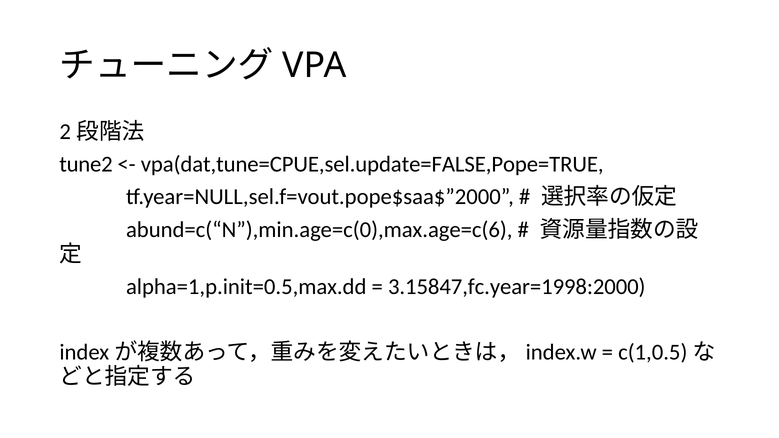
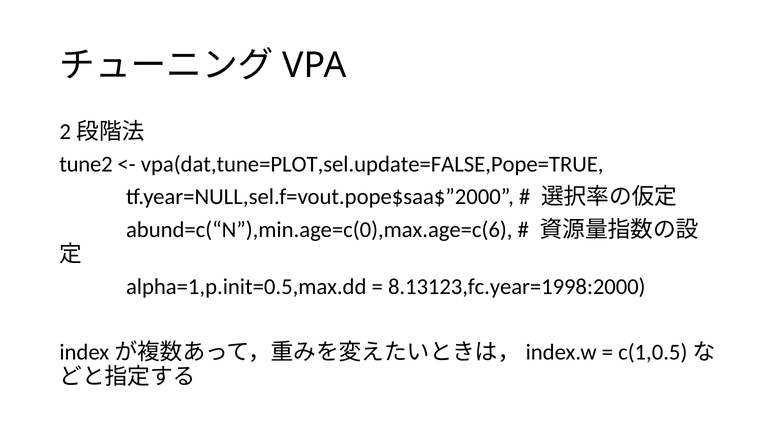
vpa(dat,tune=CPUE,sel.update=FALSE,Pope=TRUE: vpa(dat,tune=CPUE,sel.update=FALSE,Pope=TRUE -> vpa(dat,tune=PLOT,sel.update=FALSE,Pope=TRUE (372, 164)
3.15847,fc.year=1998:2000: 3.15847,fc.year=1998:2000 -> 8.13123,fc.year=1998:2000 (517, 287)
